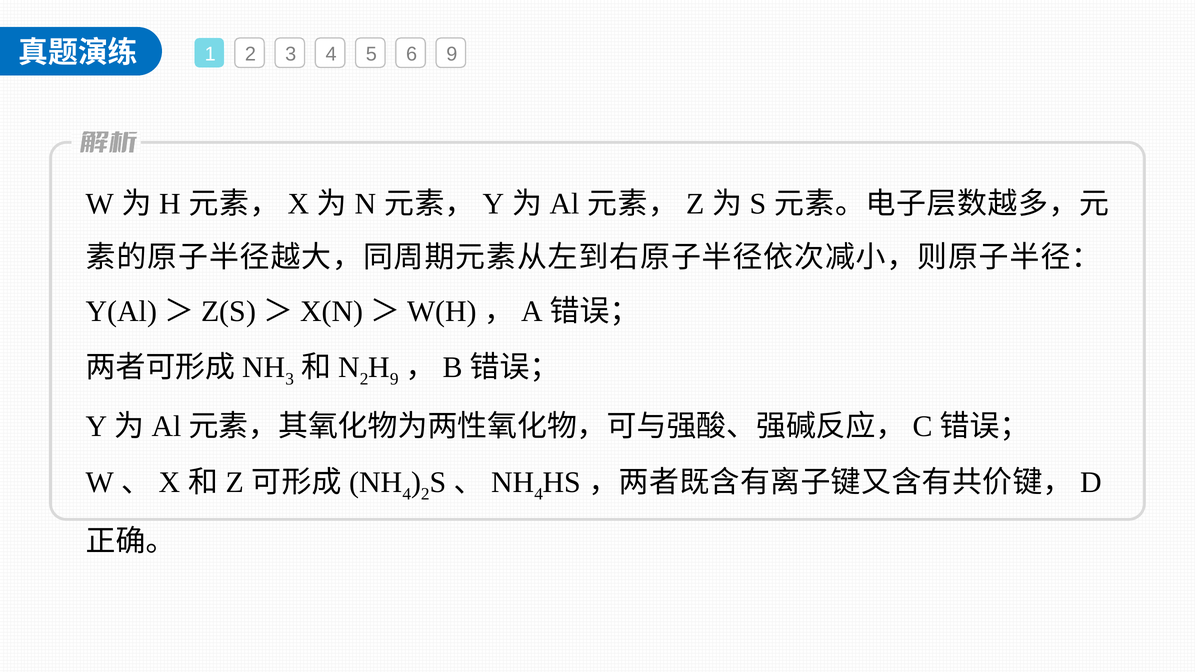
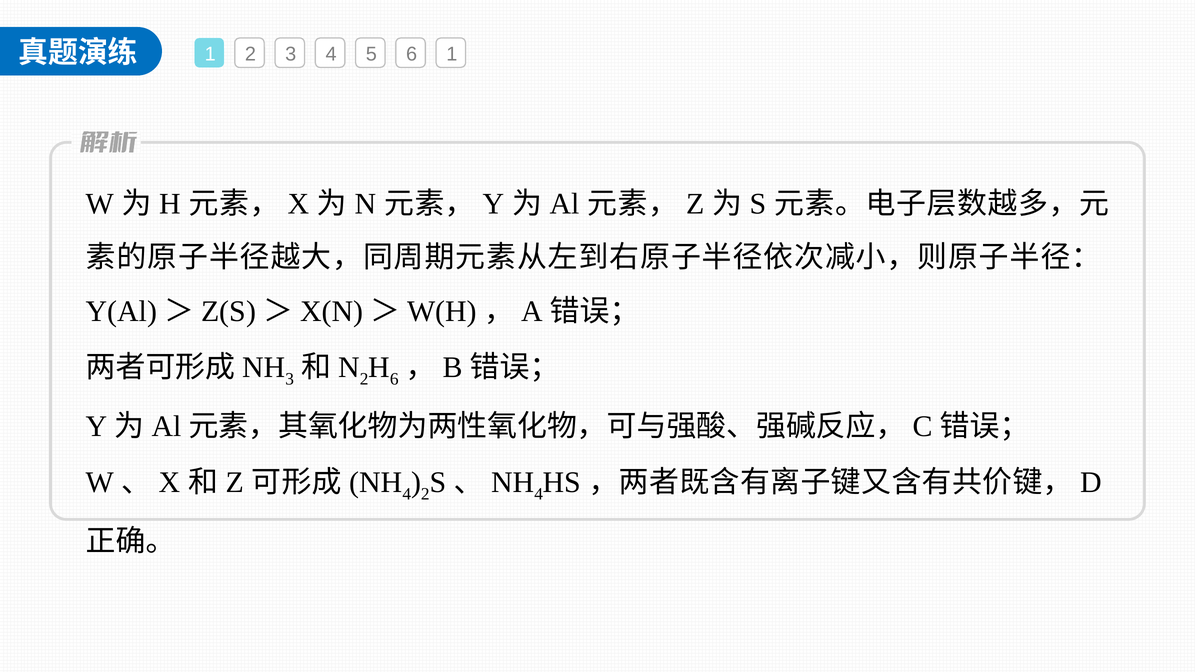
6 9: 9 -> 1 (452, 54)
9: 9 -> 6 (394, 379)
